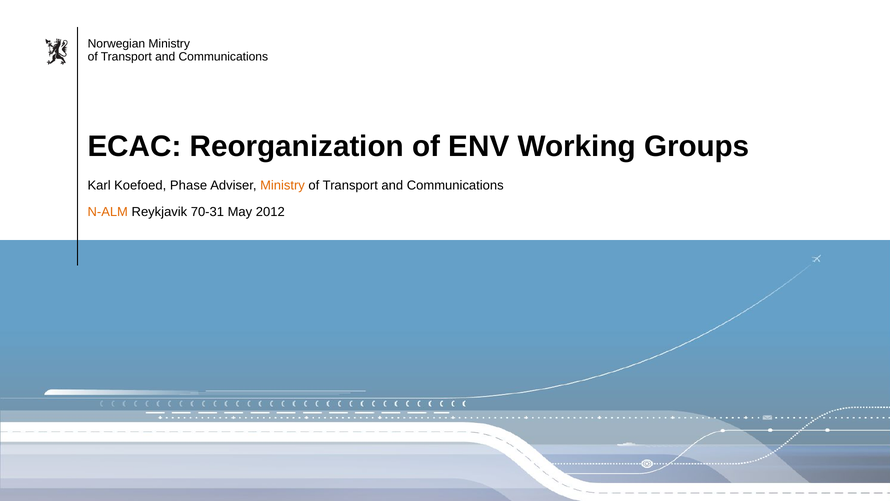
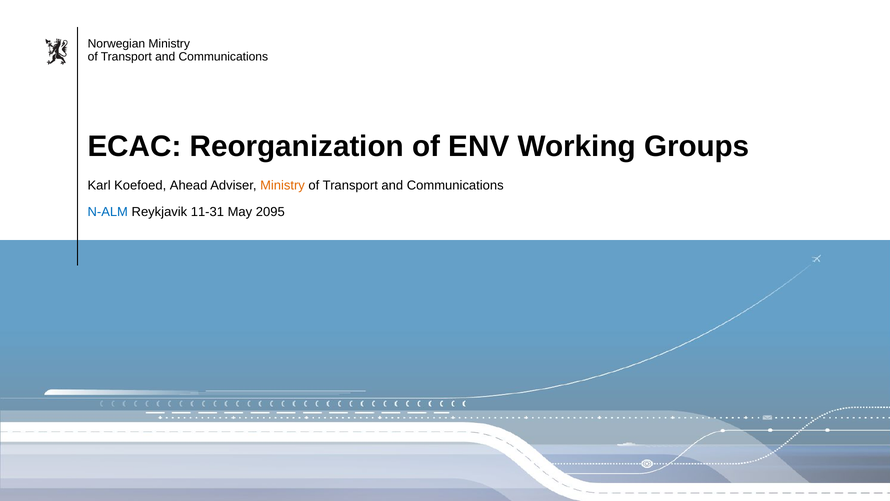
Phase: Phase -> Ahead (189, 185)
N-ALM colour: orange -> blue (108, 212)
70-31: 70-31 -> 11-31 (207, 212)
2012: 2012 -> 2095 (270, 212)
